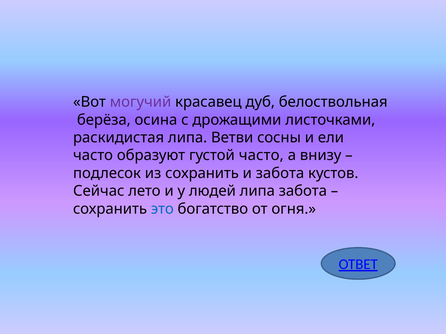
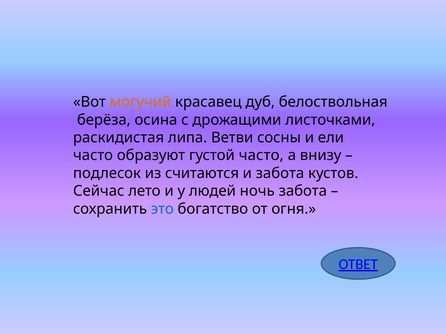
могучий colour: purple -> orange (141, 102)
из сохранить: сохранить -> считаются (202, 173)
людей липа: липа -> ночь (257, 191)
